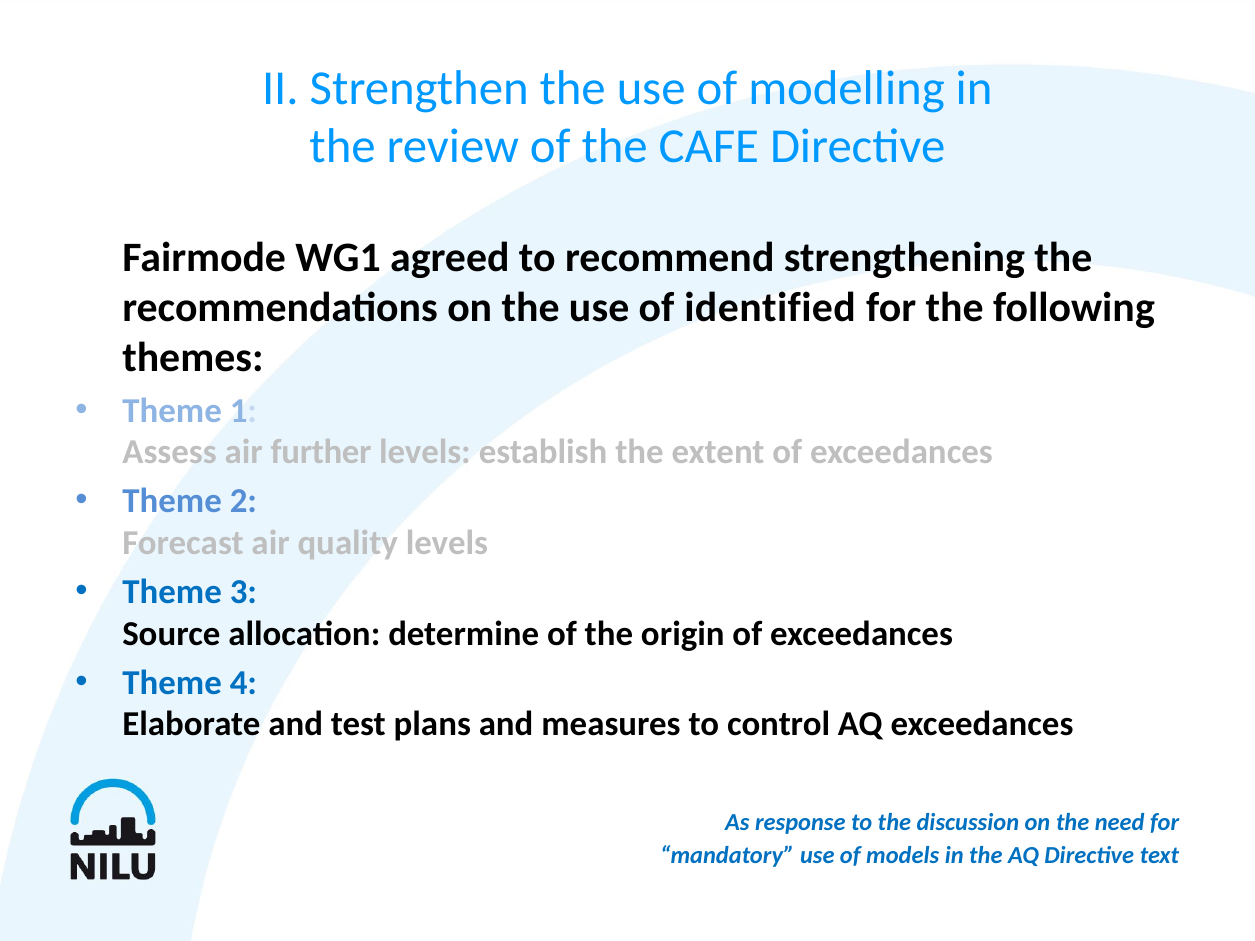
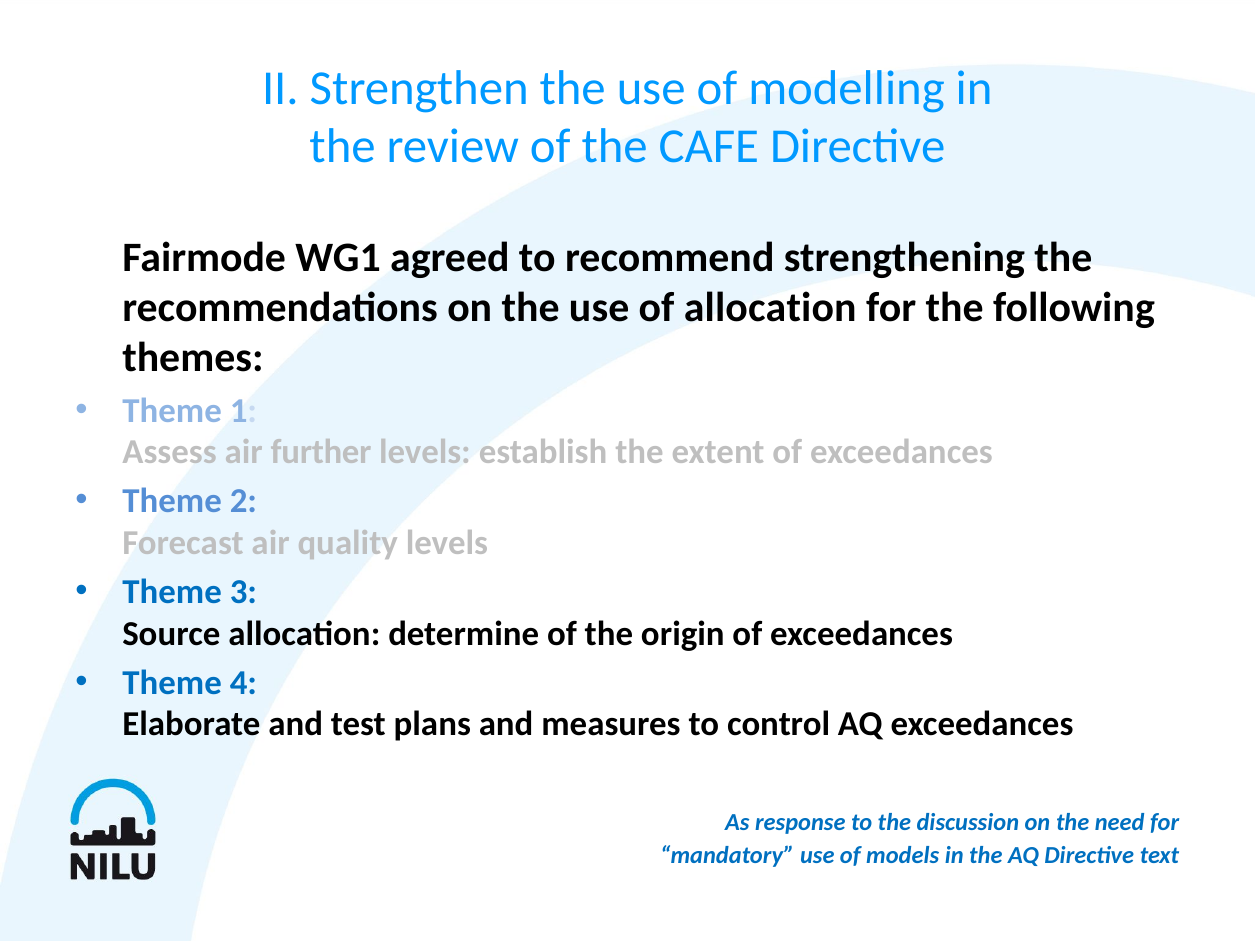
of identified: identified -> allocation (770, 308)
